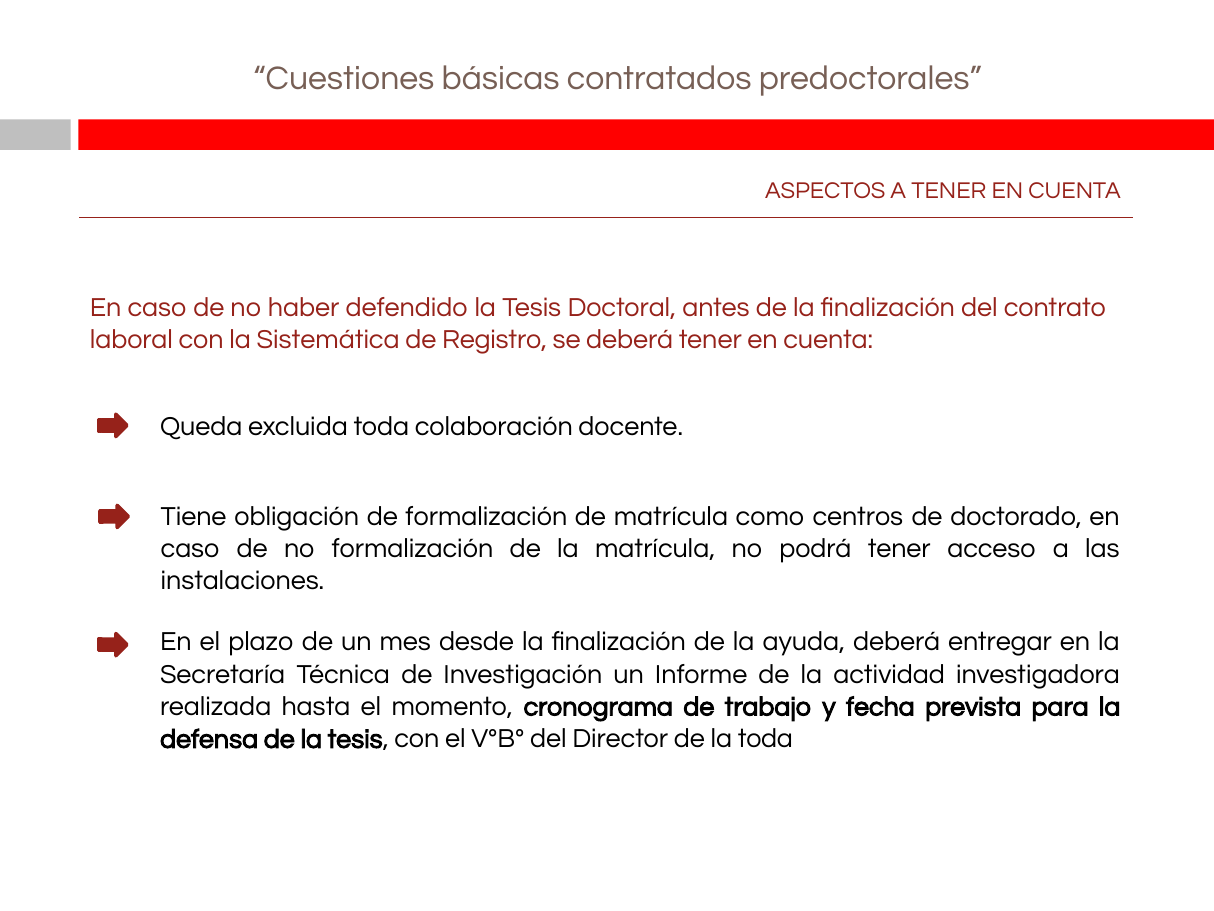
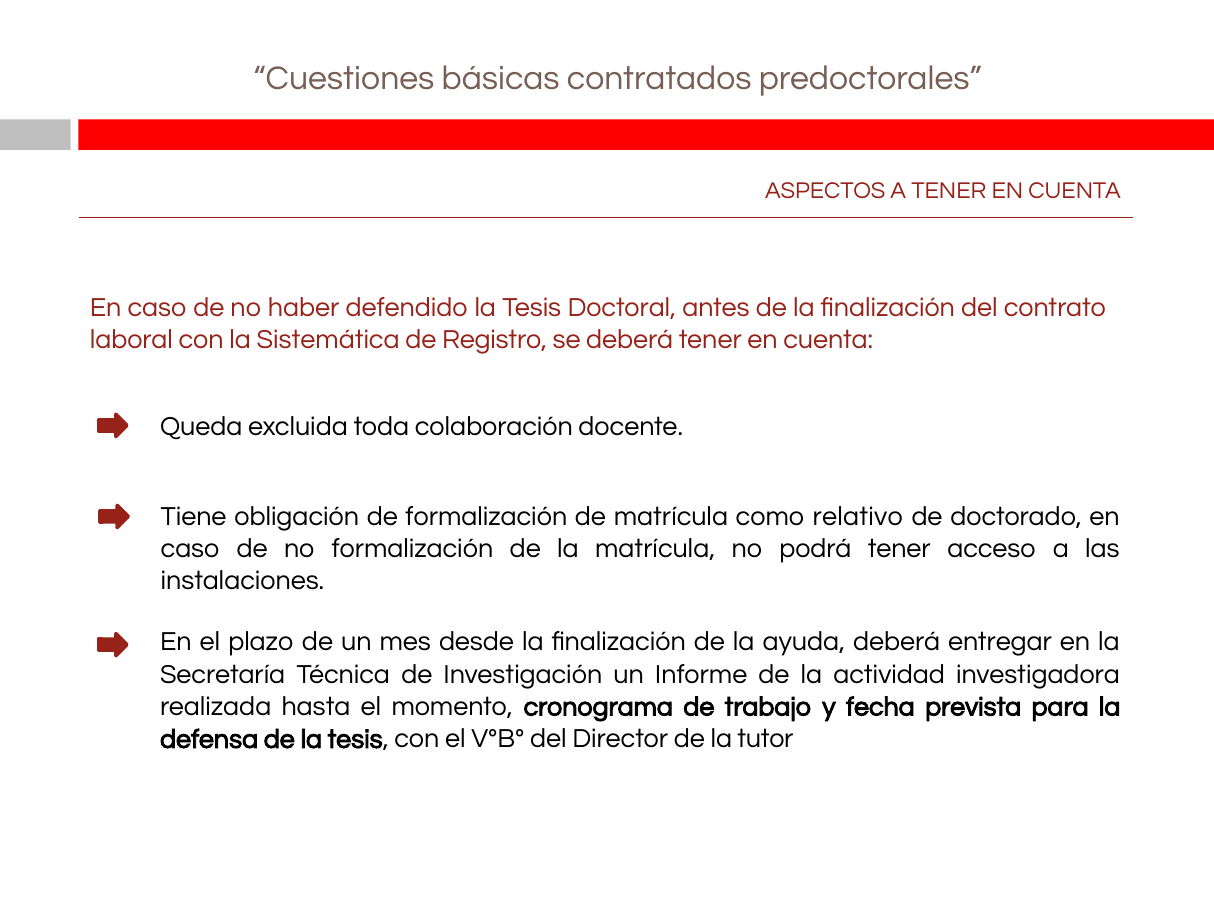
centros: centros -> relativo (858, 516)
la toda: toda -> tutor (765, 739)
